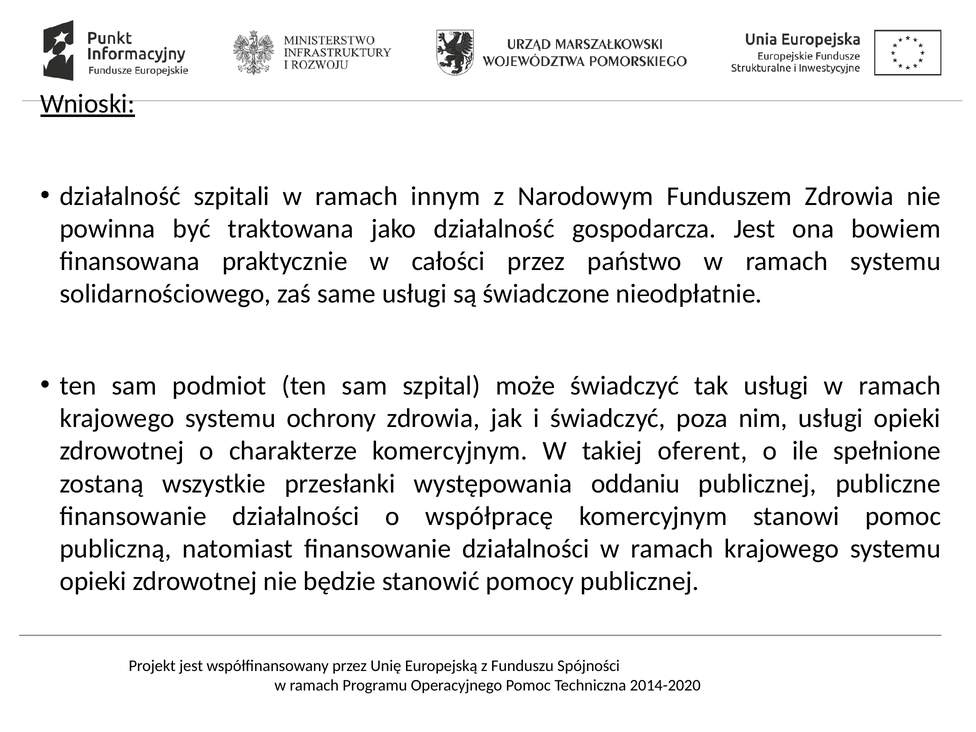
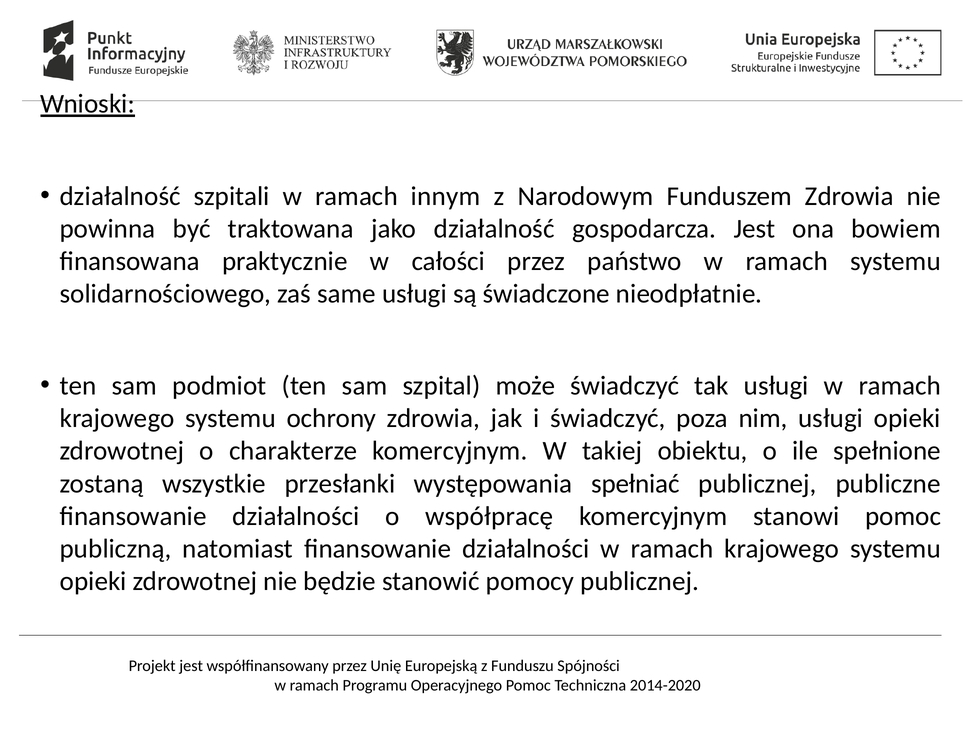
oferent: oferent -> obiektu (703, 451)
oddaniu: oddaniu -> spełniać (635, 484)
